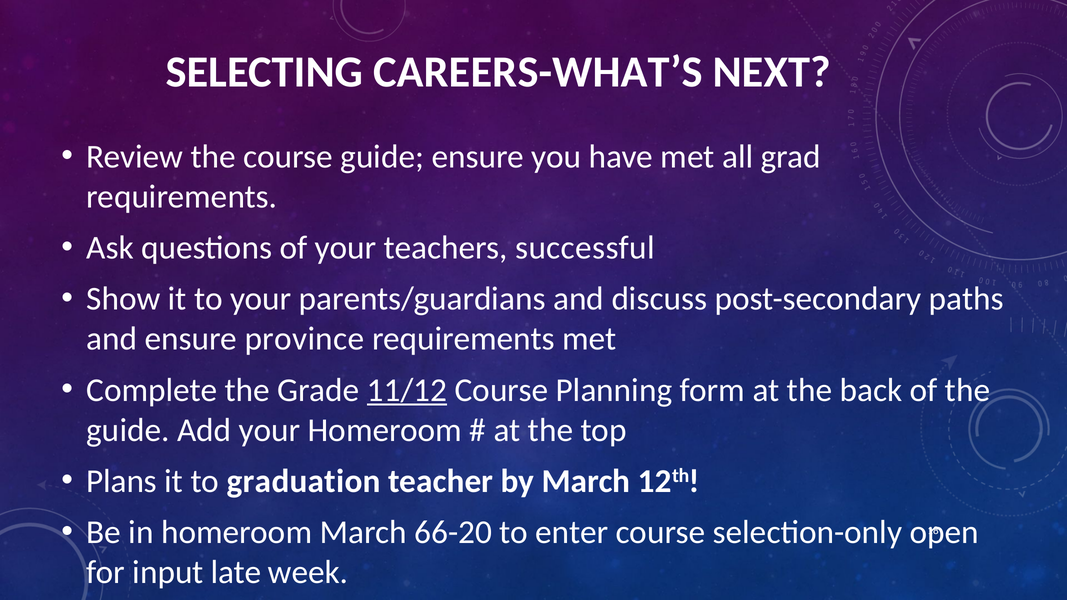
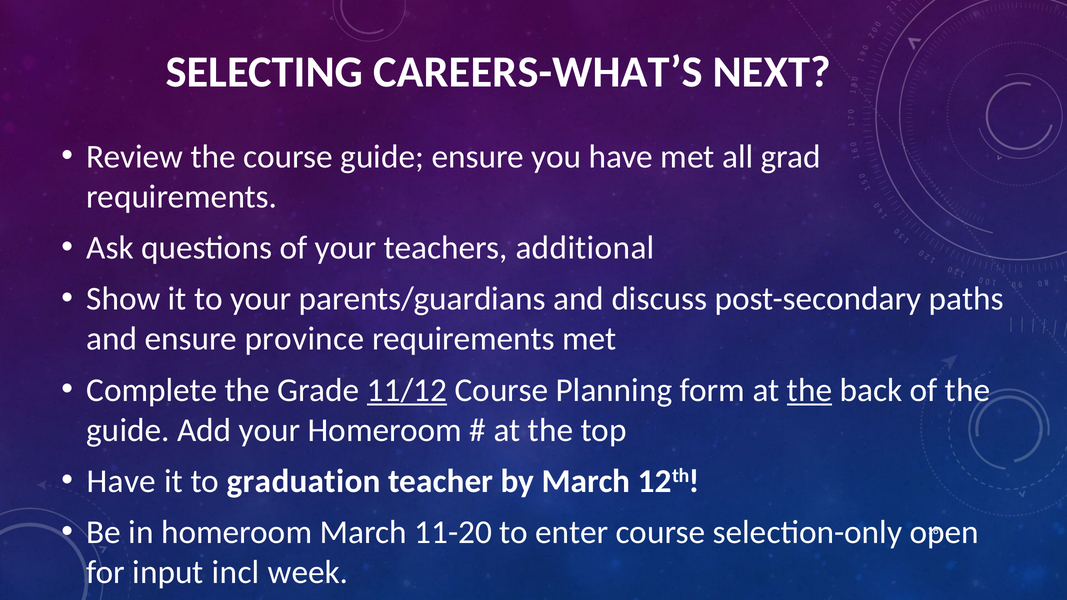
successful: successful -> additional (585, 248)
the underline: none -> present (810, 390)
Plans: Plans -> Have (121, 481)
66-20: 66-20 -> 11-20 (453, 533)
late: late -> incl (236, 573)
